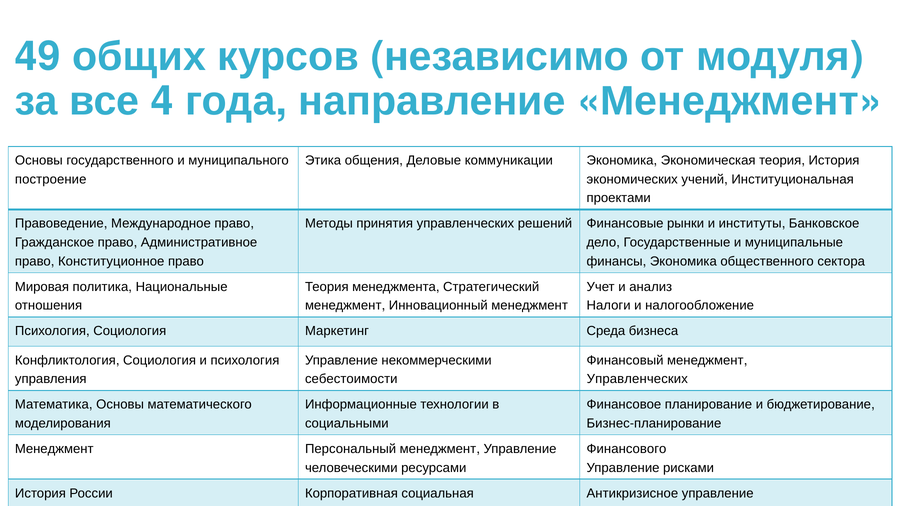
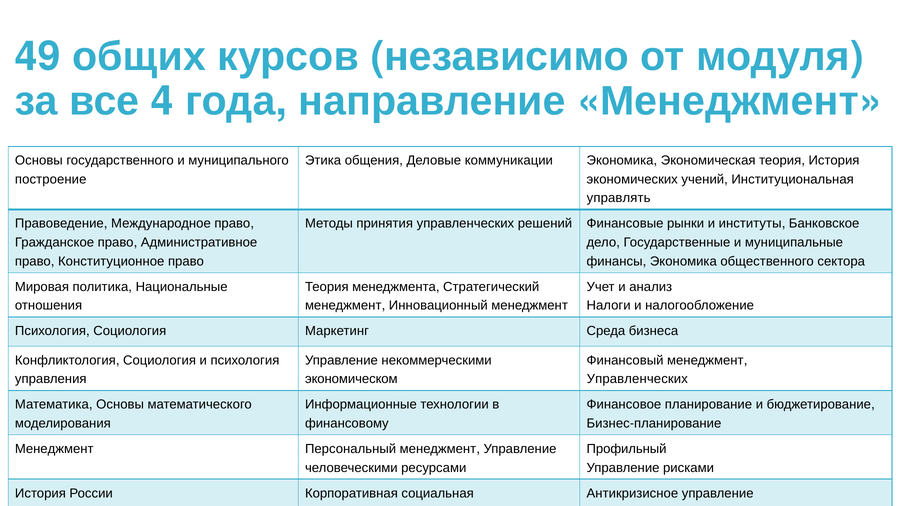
проектами: проектами -> управлять (619, 198)
себестоимости: себестоимости -> экономическом (351, 379)
социальными: социальными -> финансовому (347, 423)
Финансового: Финансового -> Профильный (627, 449)
